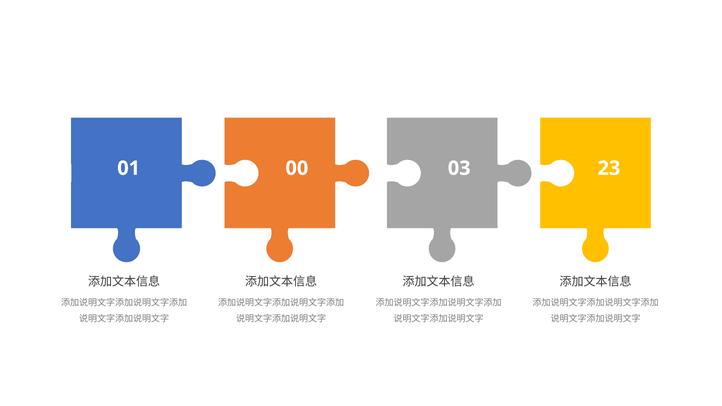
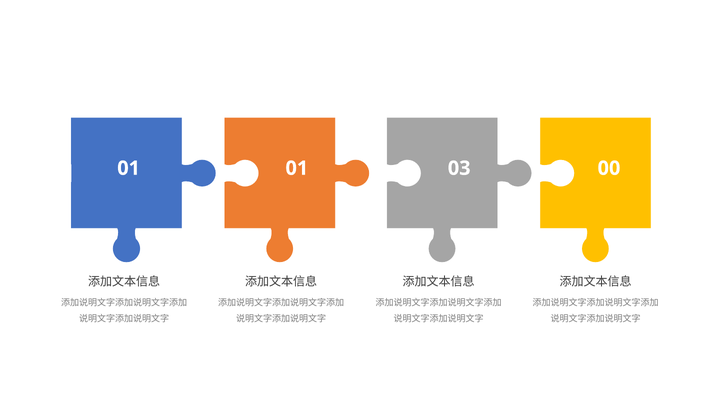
01 00: 00 -> 01 (297, 168)
23: 23 -> 00 (609, 168)
